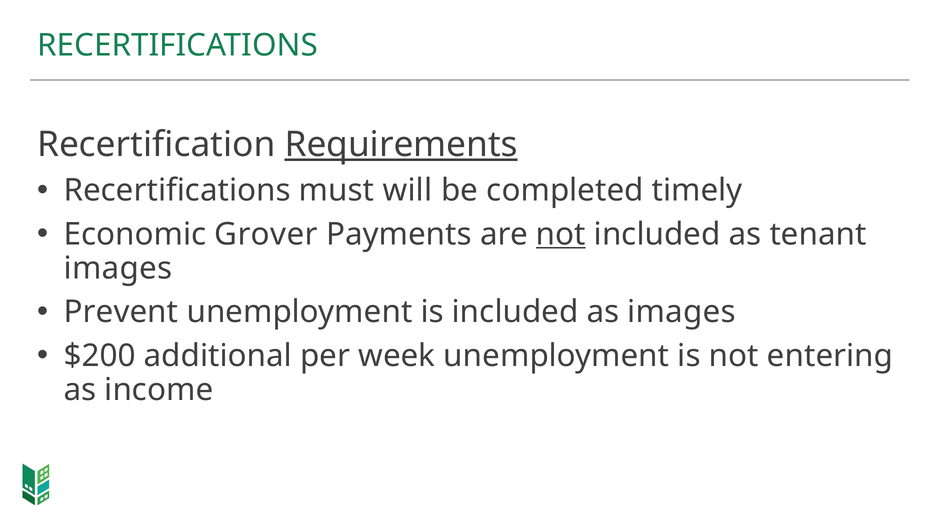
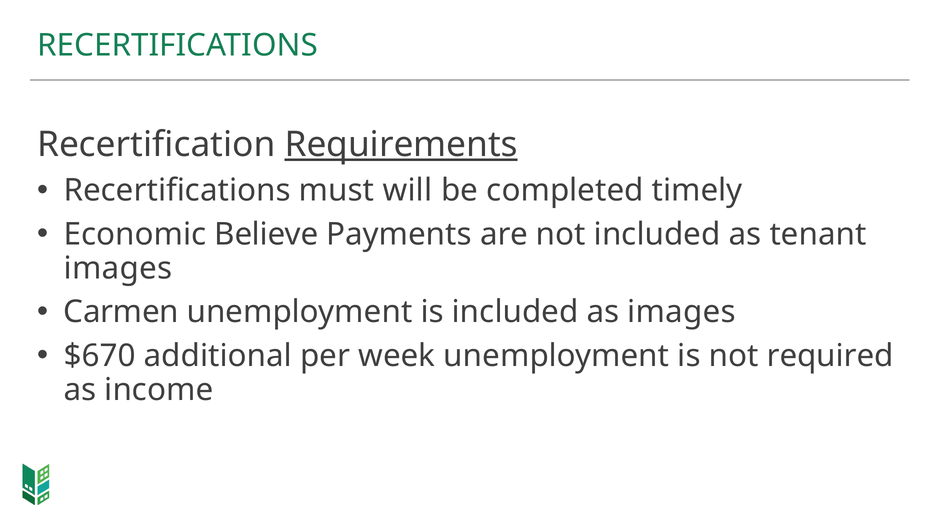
Grover: Grover -> Believe (266, 234)
not underline: present -> none (561, 234)
Prevent: Prevent -> Carmen (121, 312)
$200: $200 -> $670 (100, 356)
entering: entering -> required (830, 356)
